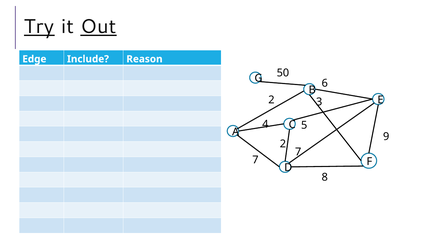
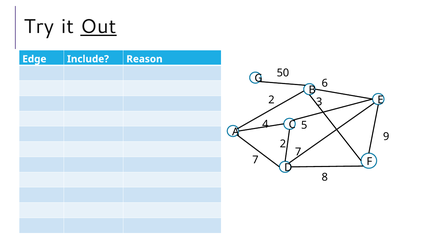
Try underline: present -> none (39, 27)
